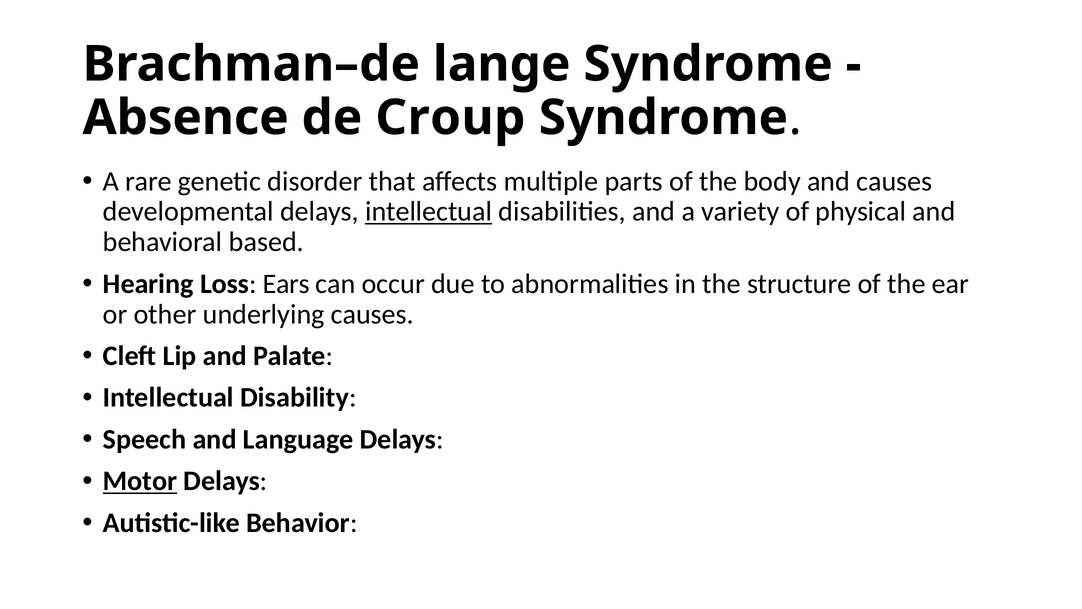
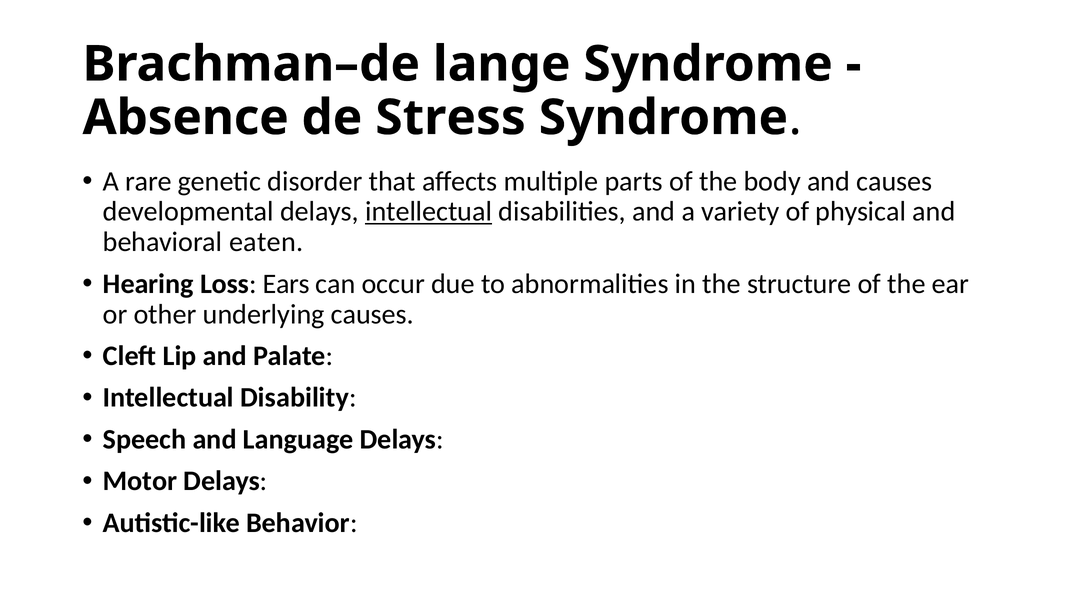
Croup: Croup -> Stress (451, 118)
based: based -> eaten (266, 242)
Motor underline: present -> none (140, 481)
